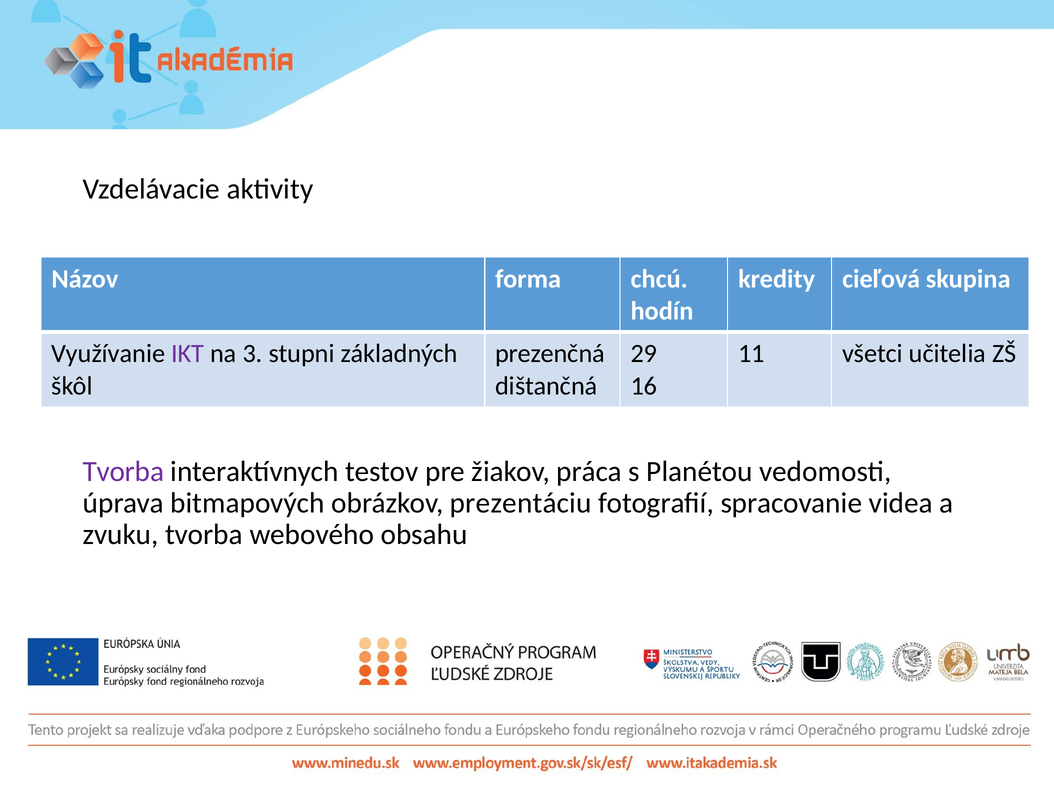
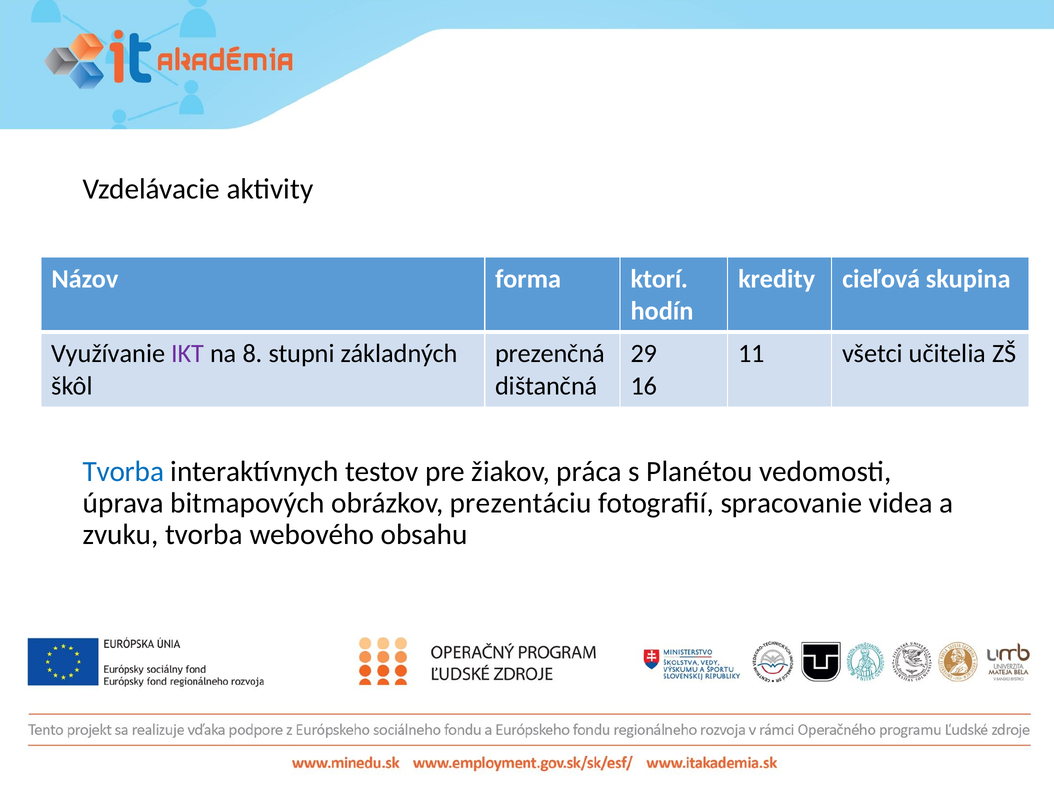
chcú: chcú -> ktorí (659, 279)
3: 3 -> 8 (253, 354)
Tvorba colour: purple -> blue (123, 471)
